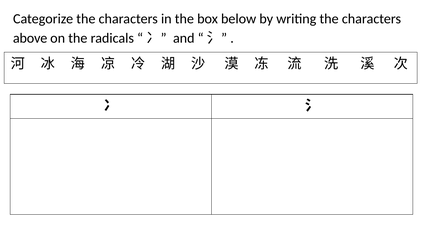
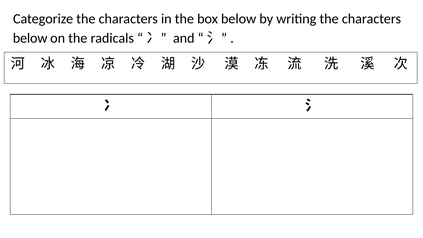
above: above -> below (30, 38)
